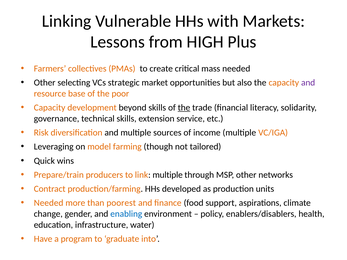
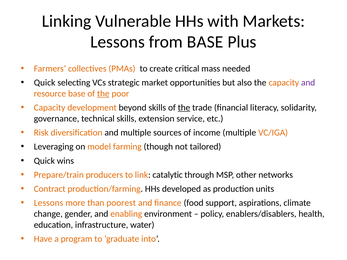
from HIGH: HIGH -> BASE (205, 42)
Other: Other -> Quick (45, 83)
the underline: none -> present (103, 94)
link multiple: multiple -> catalytic (168, 175)
Needed: Needed -> Lessons (49, 203)
enabling colour: blue -> orange (126, 214)
